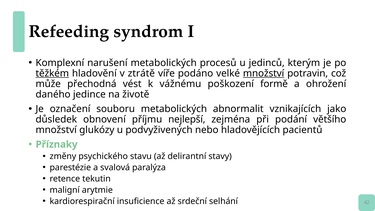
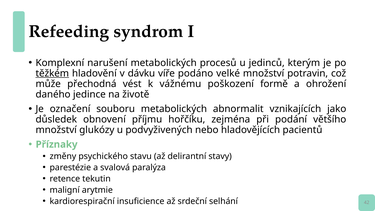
ztrátě: ztrátě -> dávku (141, 73)
množství underline: present -> none (264, 73)
nejlepší: nejlepší -> hořčíku (187, 119)
